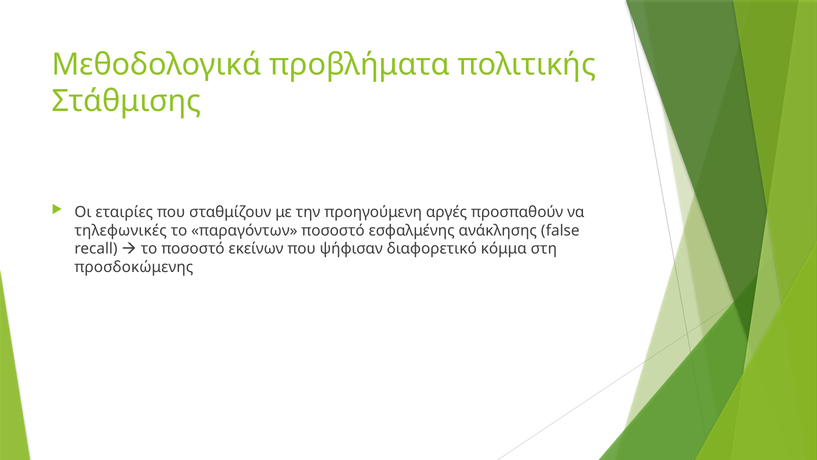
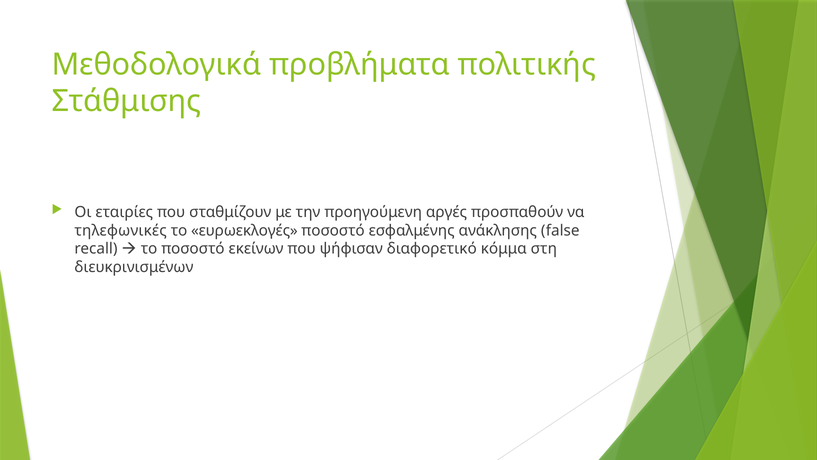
παραγόντων: παραγόντων -> ευρωεκλογές (244, 230)
προσδοκώμενης: προσδοκώμενης -> διευκρινισμένων (134, 267)
